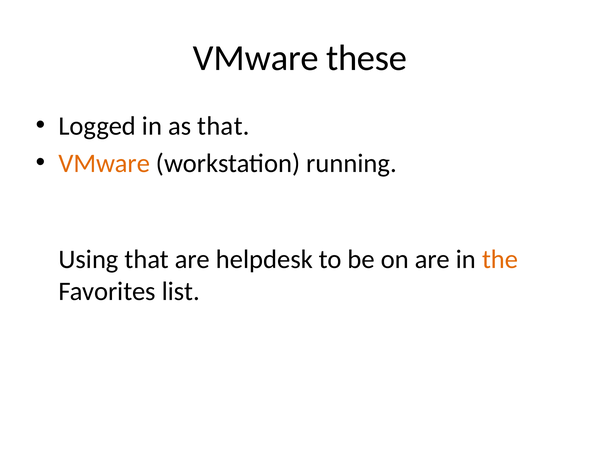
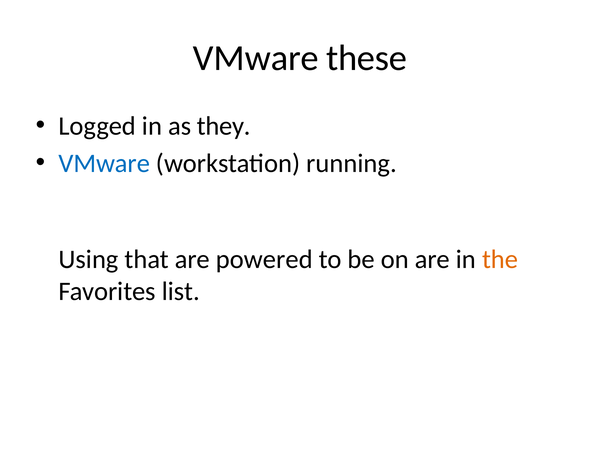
as that: that -> they (224, 126)
VMware colour: orange -> blue (104, 163)
helpdesk: helpdesk -> powered (264, 259)
